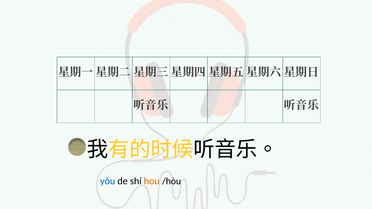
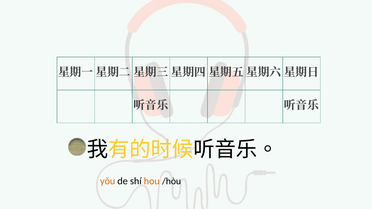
yǒu colour: blue -> orange (108, 181)
